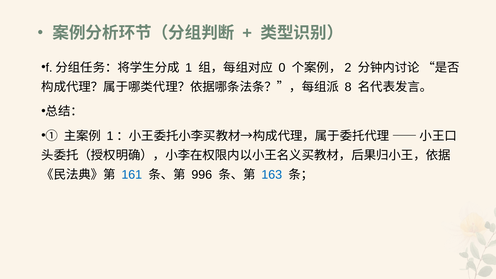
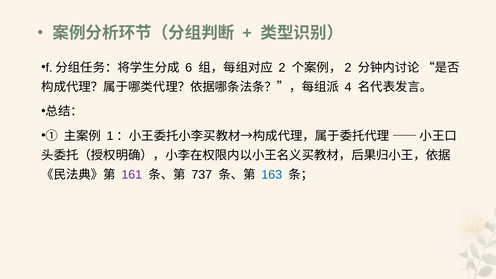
1: 1 -> 6 (189, 68)
0: 0 -> 2 (282, 68)
8: 8 -> 4 (348, 87)
161 colour: blue -> purple (132, 175)
996: 996 -> 737 (202, 175)
